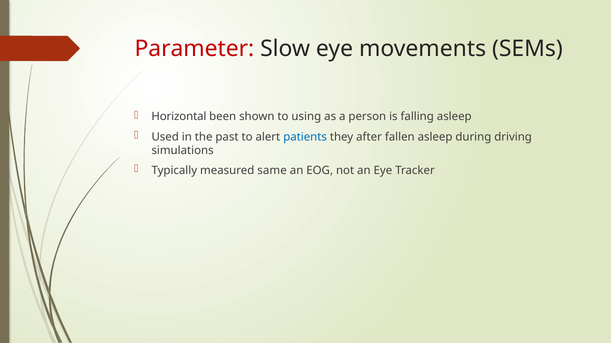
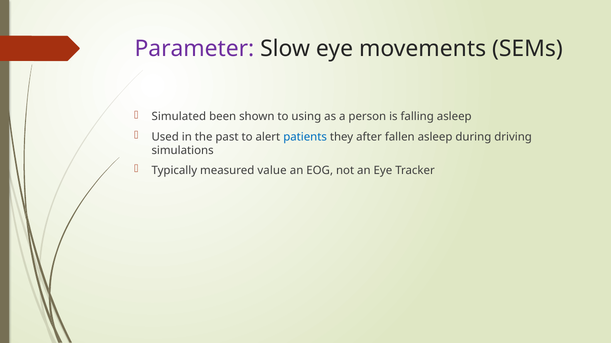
Parameter colour: red -> purple (194, 49)
Horizontal: Horizontal -> Simulated (179, 117)
same: same -> value (272, 171)
